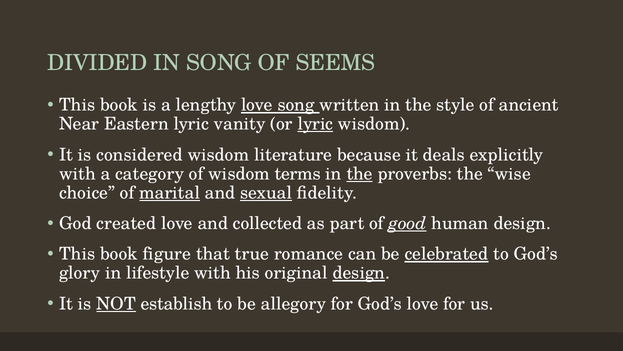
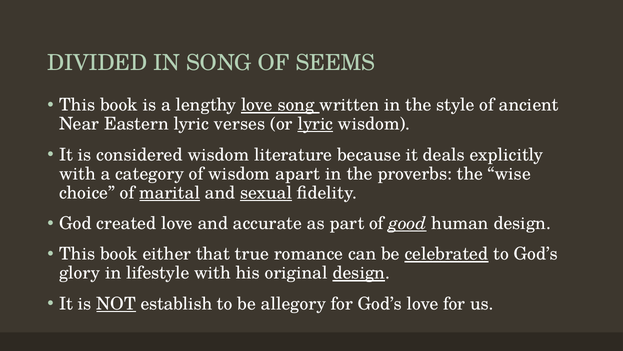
vanity: vanity -> verses (240, 124)
terms: terms -> apart (298, 174)
the underline: present -> none (360, 174)
collected: collected -> accurate (268, 223)
figure: figure -> either (167, 254)
